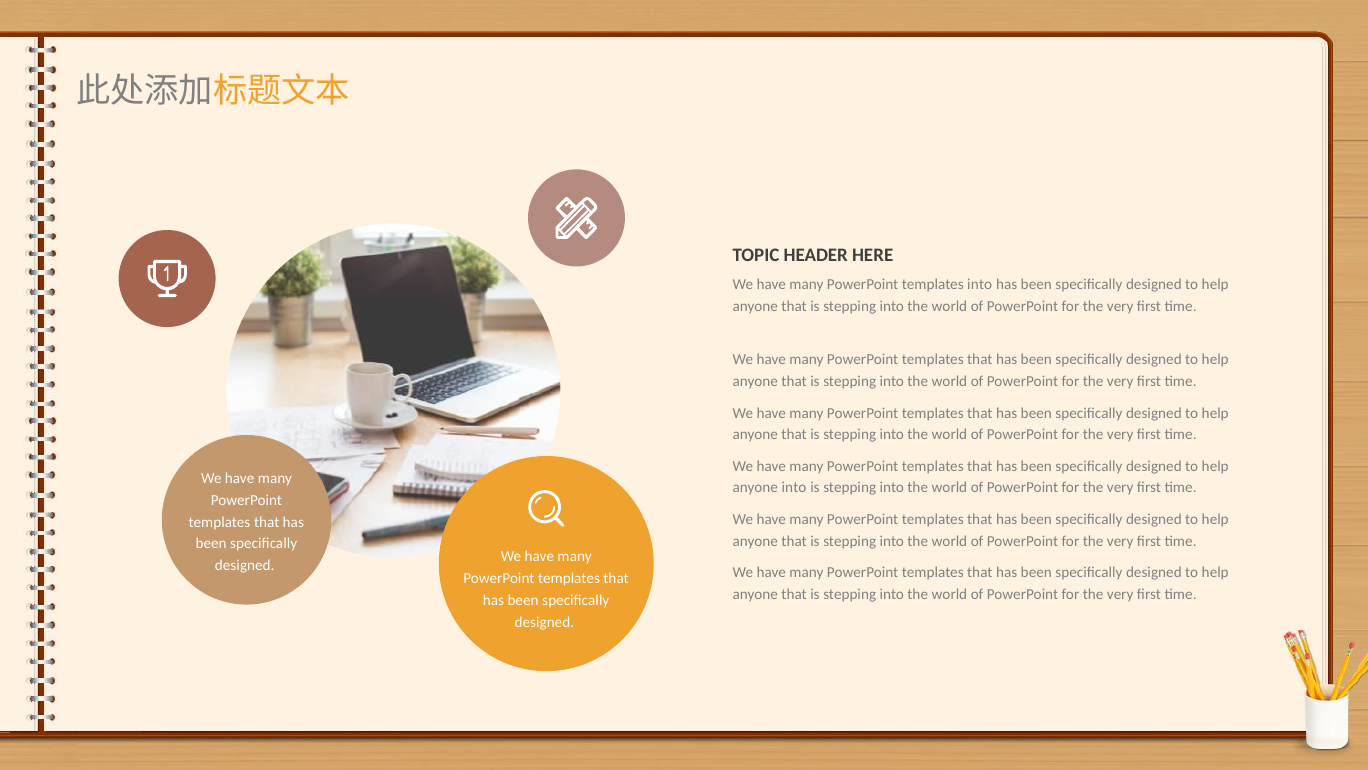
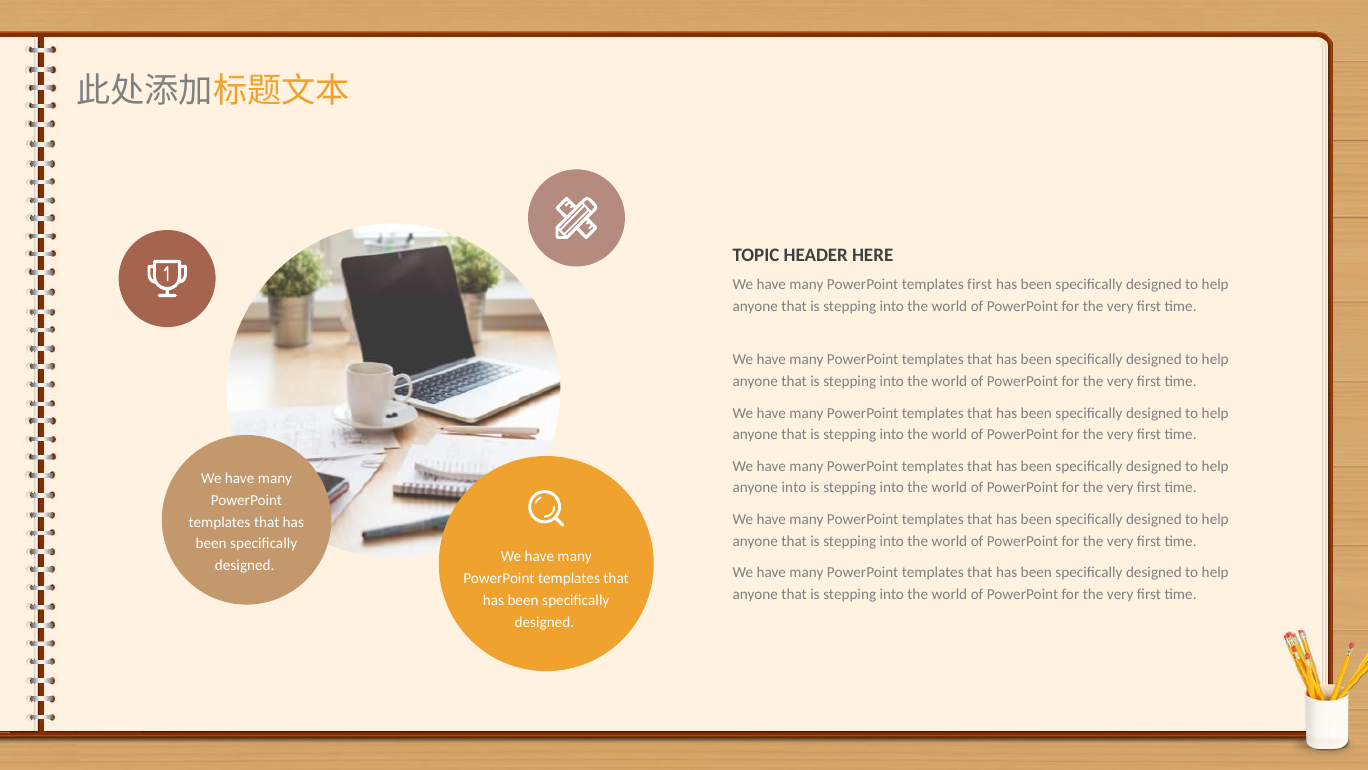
templates into: into -> first (980, 284)
